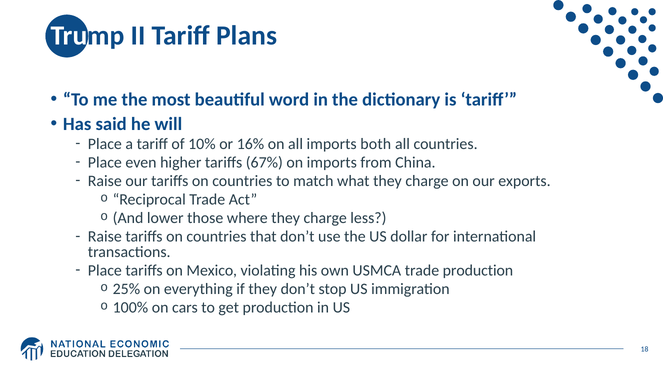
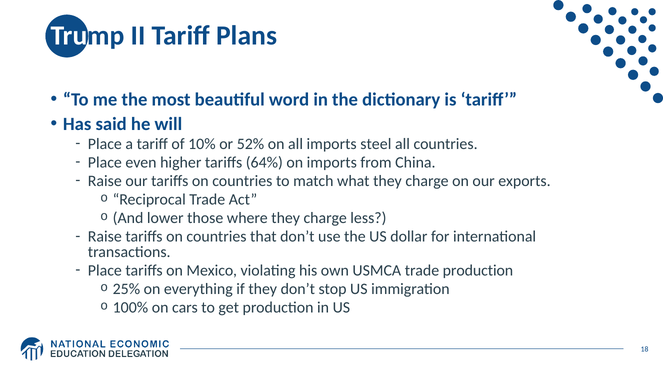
16%: 16% -> 52% (250, 144)
both: both -> steel (376, 144)
67%: 67% -> 64% (264, 163)
